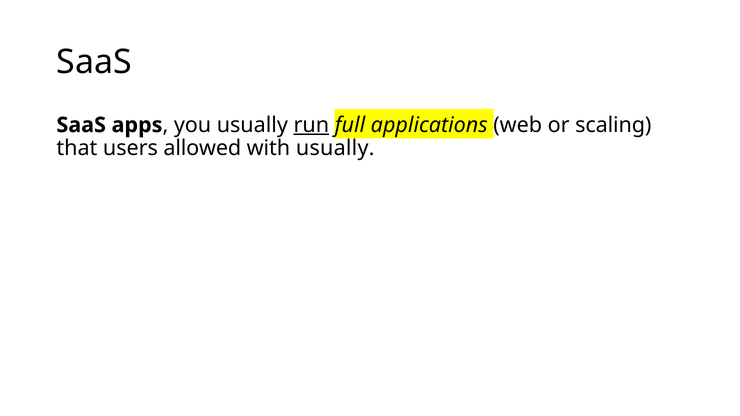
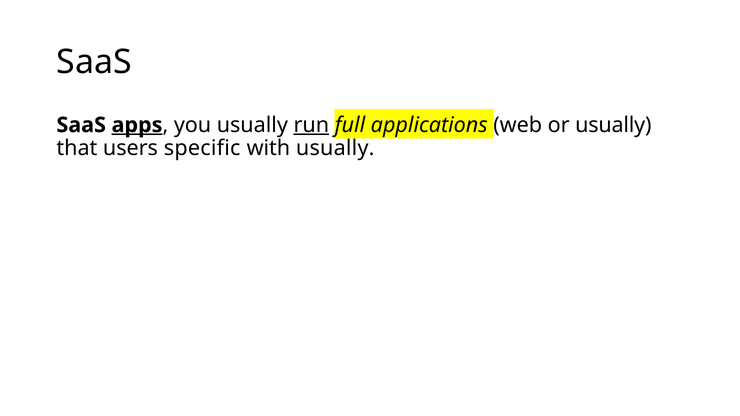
apps underline: none -> present (137, 125)
or scaling: scaling -> usually (613, 125)
allowed: allowed -> specific (202, 148)
